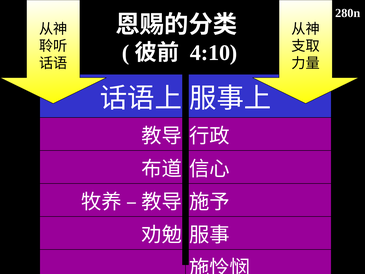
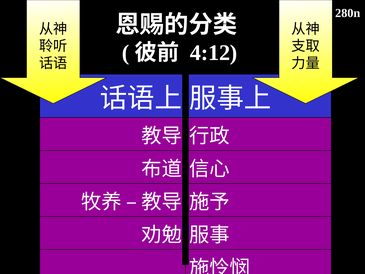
4:10: 4:10 -> 4:12 (214, 53)
